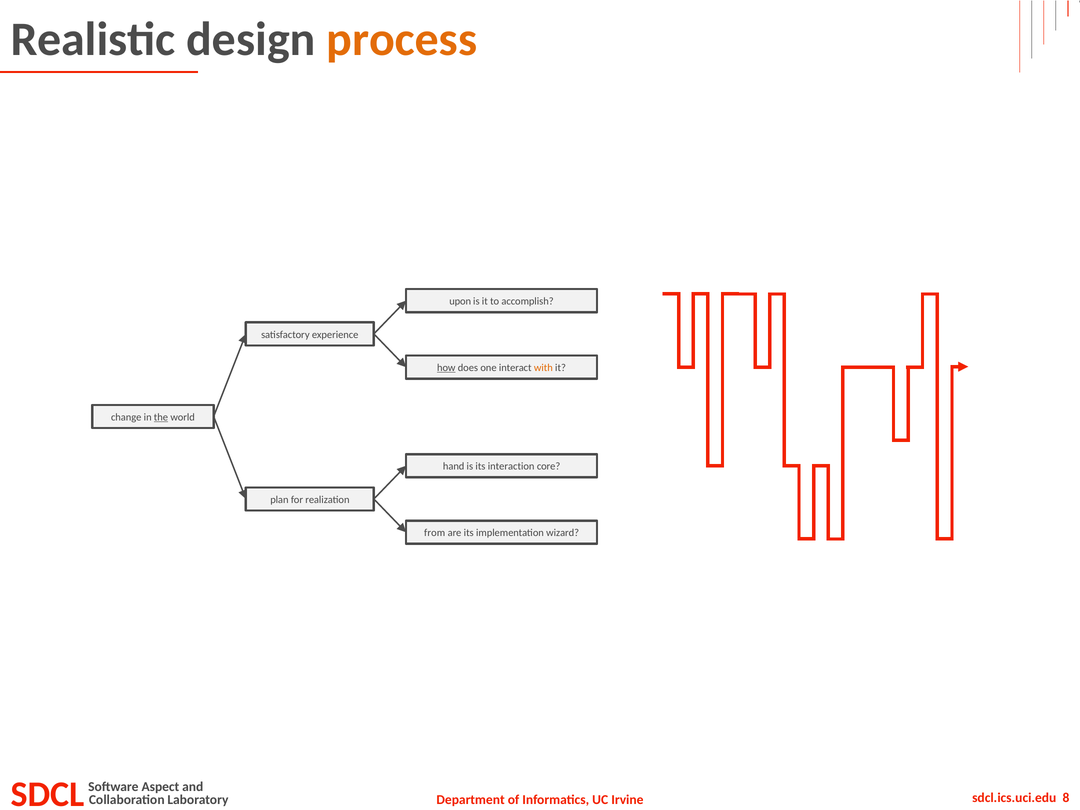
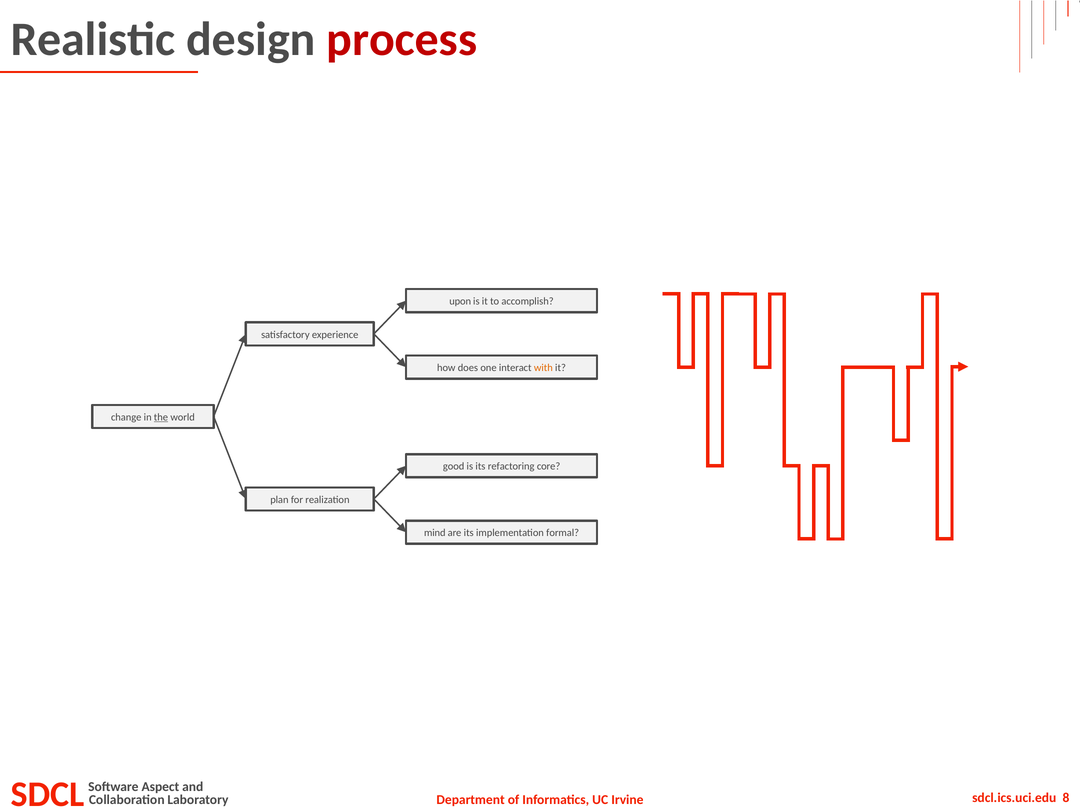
process colour: orange -> red (402, 39)
how underline: present -> none (446, 368)
hand: hand -> good (454, 467)
interaction: interaction -> refactoring (511, 467)
from: from -> mind (435, 533)
wizard: wizard -> formal (563, 533)
